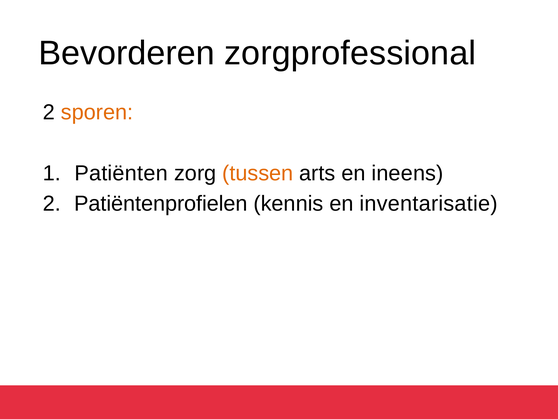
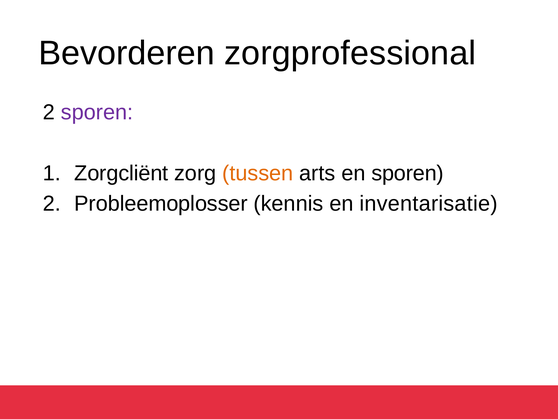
sporen colour: orange -> purple (97, 112)
Patiënten: Patiënten -> Zorgcliënt (121, 173)
en ineens: ineens -> sporen (408, 173)
Patiëntenprofielen: Patiëntenprofielen -> Probleemoplosser (161, 204)
